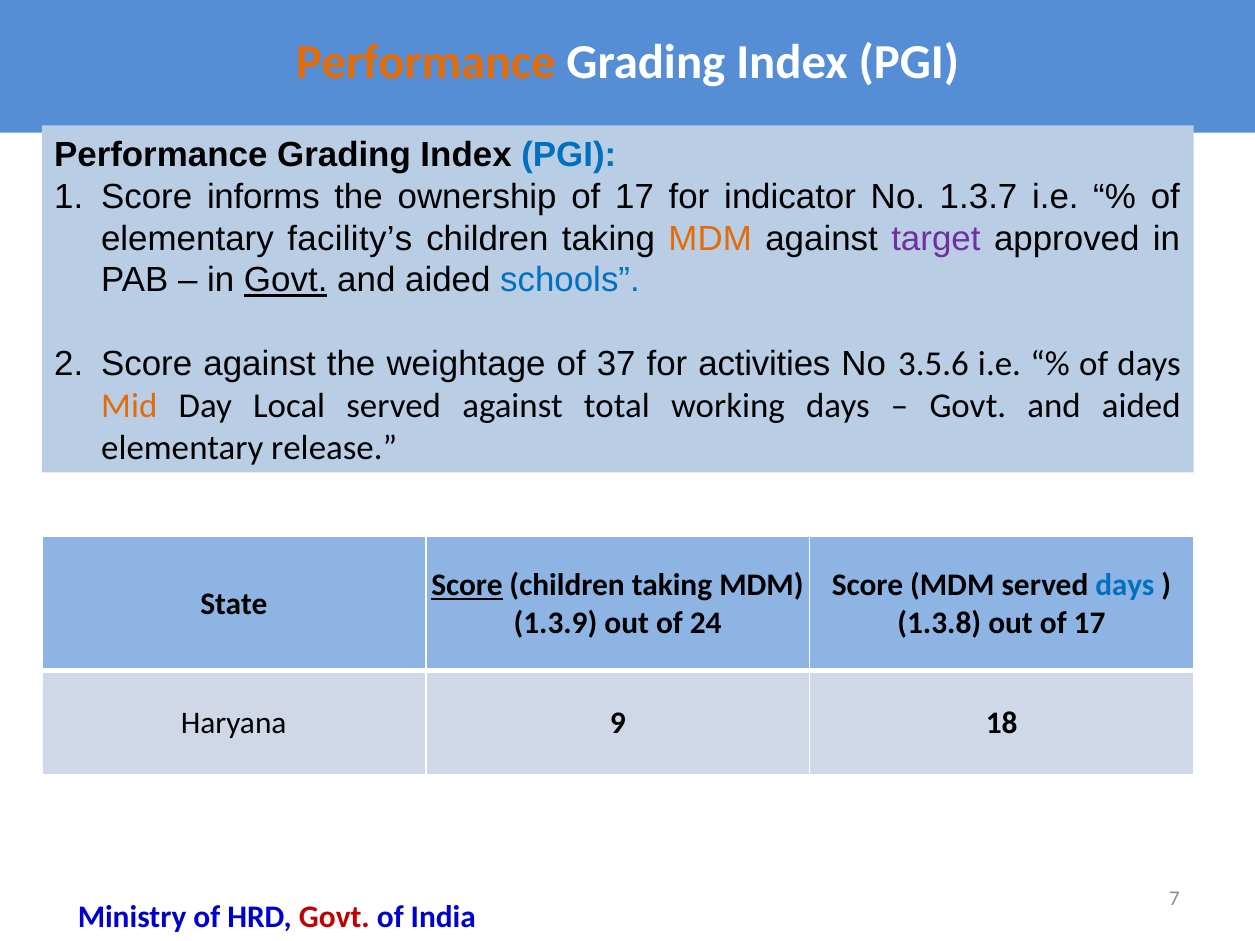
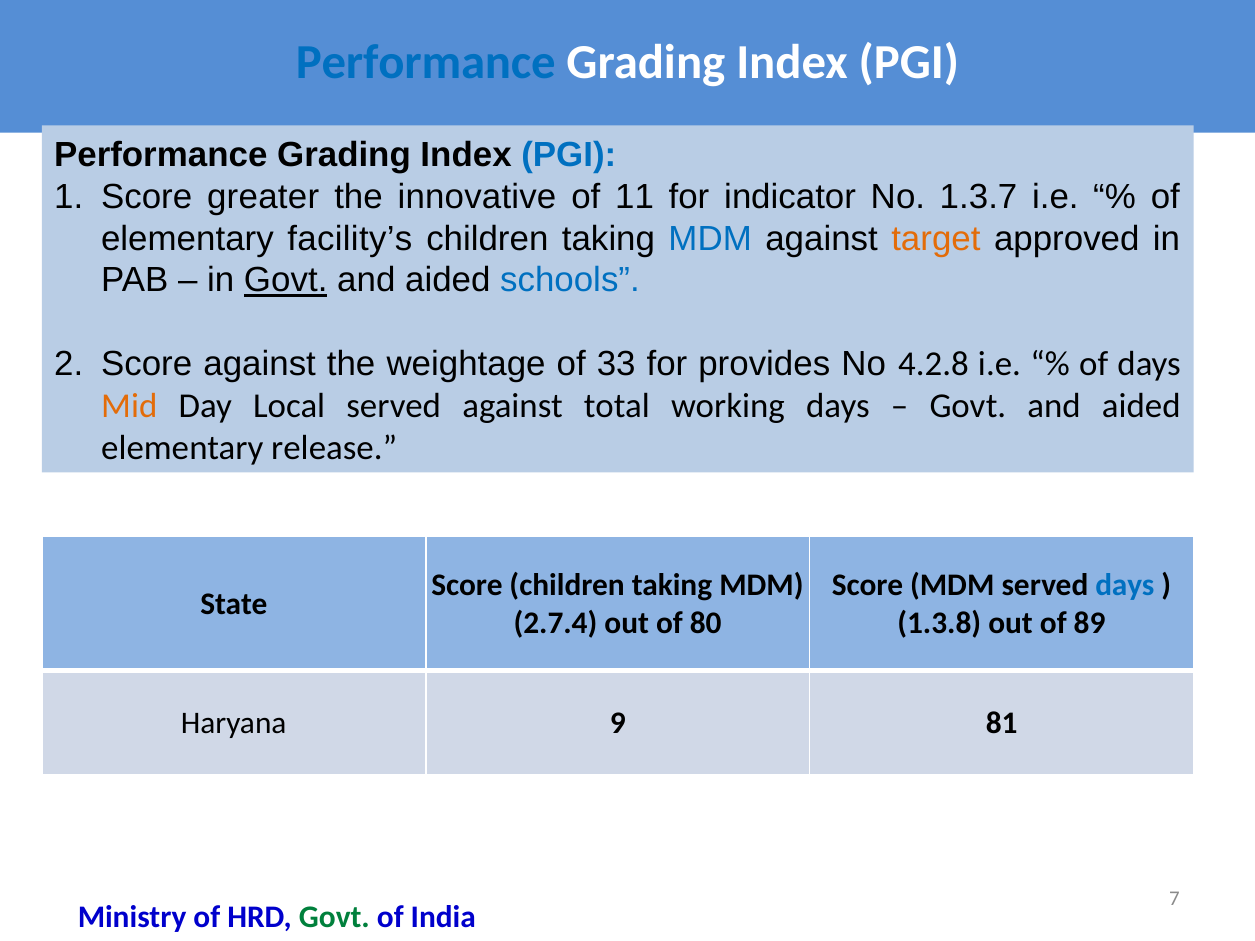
Performance colour: orange -> blue (426, 63)
informs: informs -> greater (263, 197)
ownership: ownership -> innovative (477, 197)
17: 17 -> 11 (635, 197)
MDM colour: orange -> blue (710, 239)
target colour: purple -> orange (936, 239)
37: 37 -> 33 (616, 364)
activities: activities -> provides (764, 364)
3.5.6: 3.5.6 -> 4.2.8 (933, 364)
Score underline: present -> none (467, 585)
1.3.9: 1.3.9 -> 2.7.4 (555, 624)
24: 24 -> 80 (706, 624)
out of 17: 17 -> 89 (1090, 624)
18: 18 -> 81 (1002, 724)
Govt colour: red -> green (334, 918)
